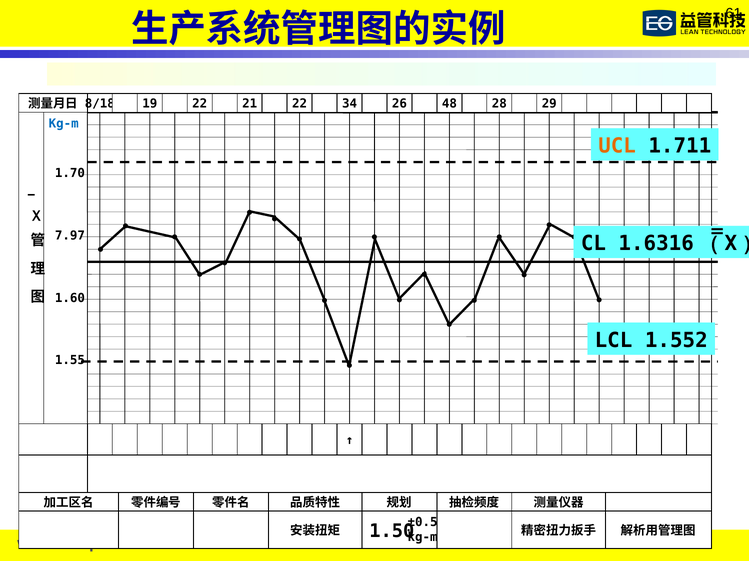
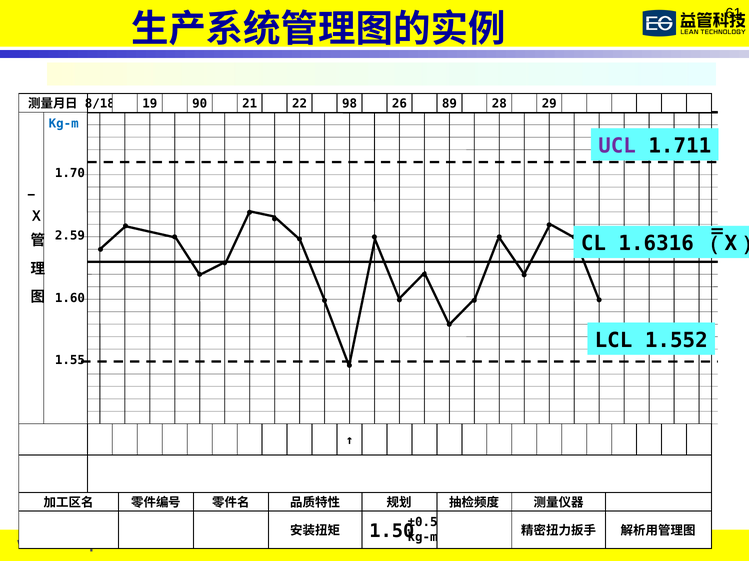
19 22: 22 -> 90 (200, 104)
34: 34 -> 98 (350, 104)
48: 48 -> 89 (449, 104)
UCL colour: orange -> purple (617, 146)
7.97: 7.97 -> 2.59 (70, 236)
